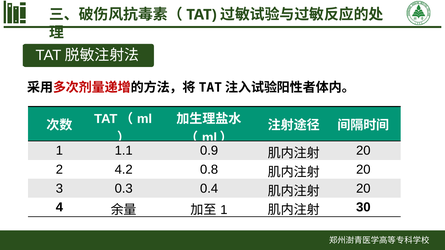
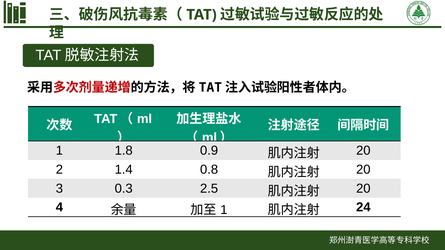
1.1: 1.1 -> 1.8 (124, 151)
4.2: 4.2 -> 1.4 (124, 170)
0.4: 0.4 -> 2.5 (209, 189)
30: 30 -> 24 (363, 208)
